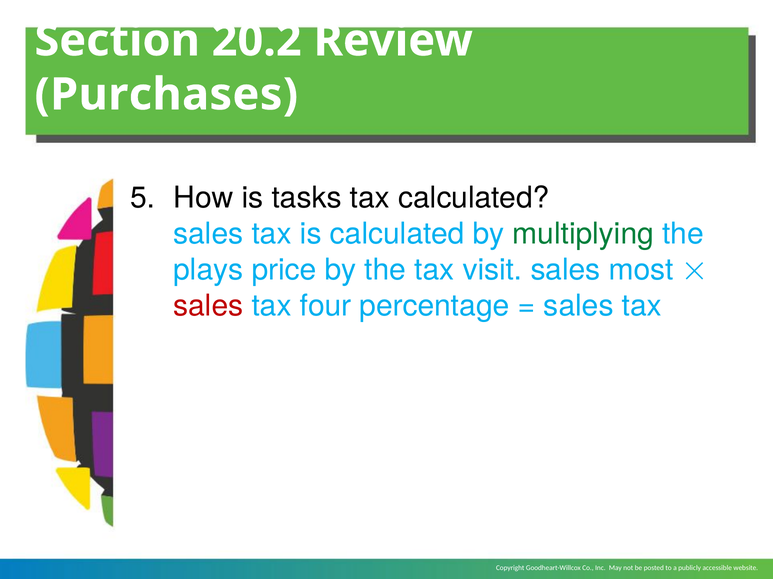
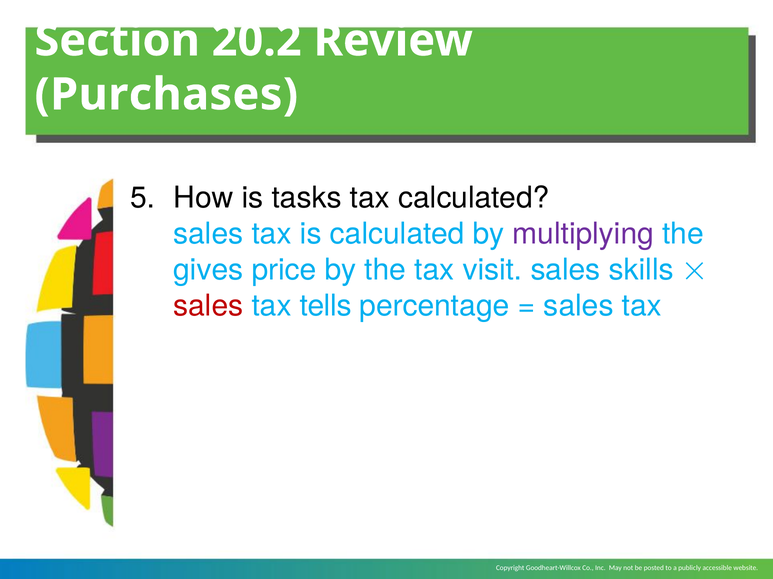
multiplying colour: green -> purple (583, 234)
plays: plays -> gives (208, 270)
most: most -> skills (641, 270)
four: four -> tells (326, 306)
